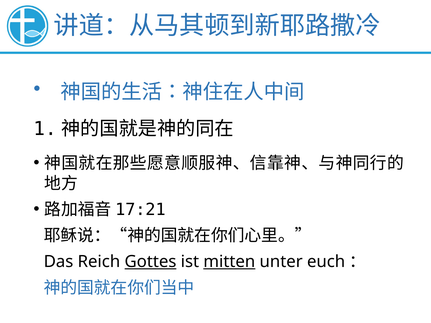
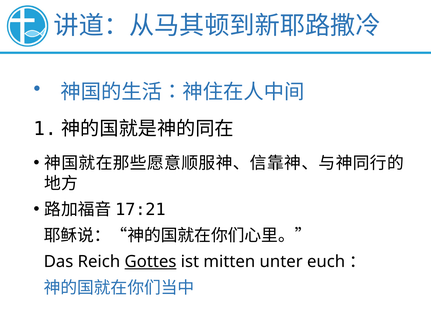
mitten underline: present -> none (229, 262)
